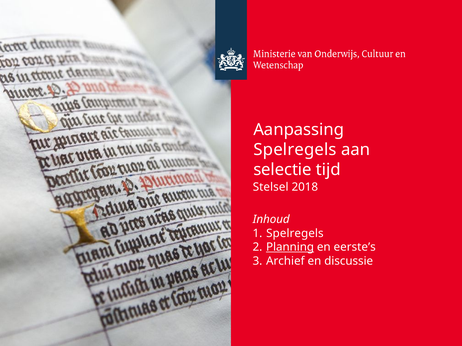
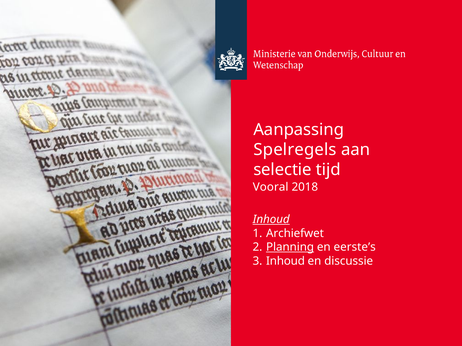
Stelsel: Stelsel -> Vooral (271, 187)
Inhoud underline: none -> present (271, 220)
Spelregels: Spelregels -> Archiefwet (295, 234)
Archief: Archief -> Inhoud (285, 261)
